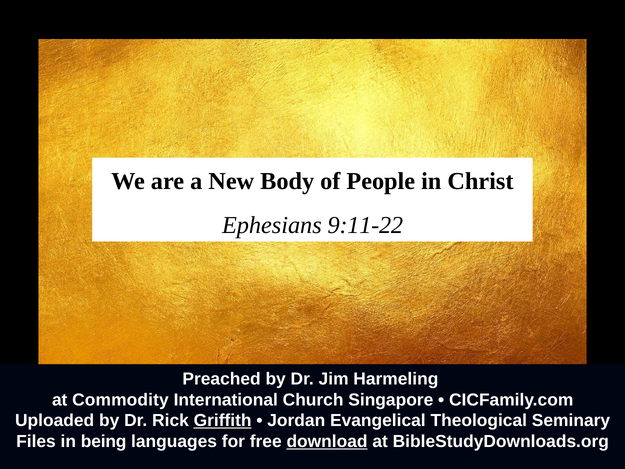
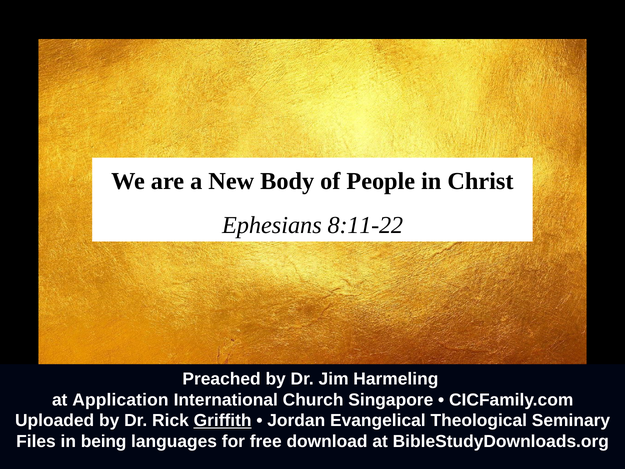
9:11-22: 9:11-22 -> 8:11-22 (365, 225)
Commodity: Commodity -> Application (120, 400)
download underline: present -> none (327, 441)
